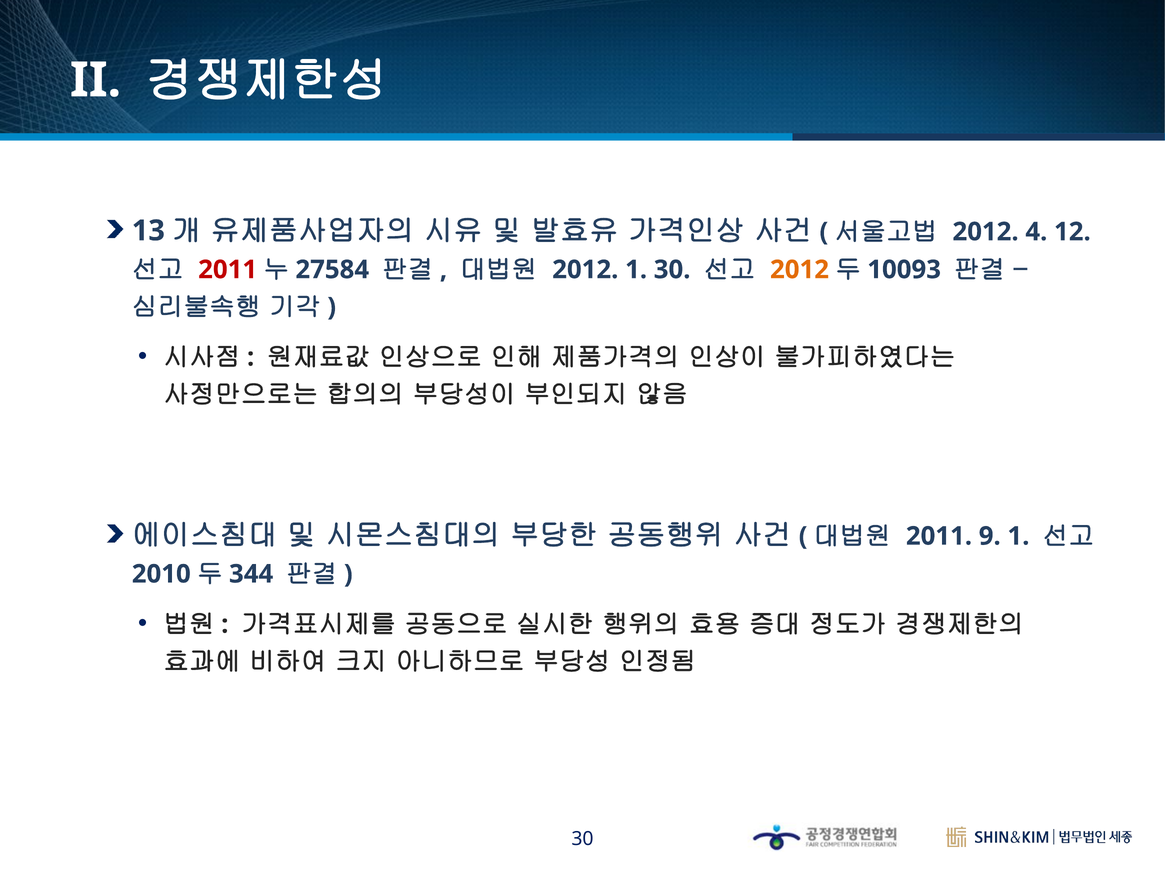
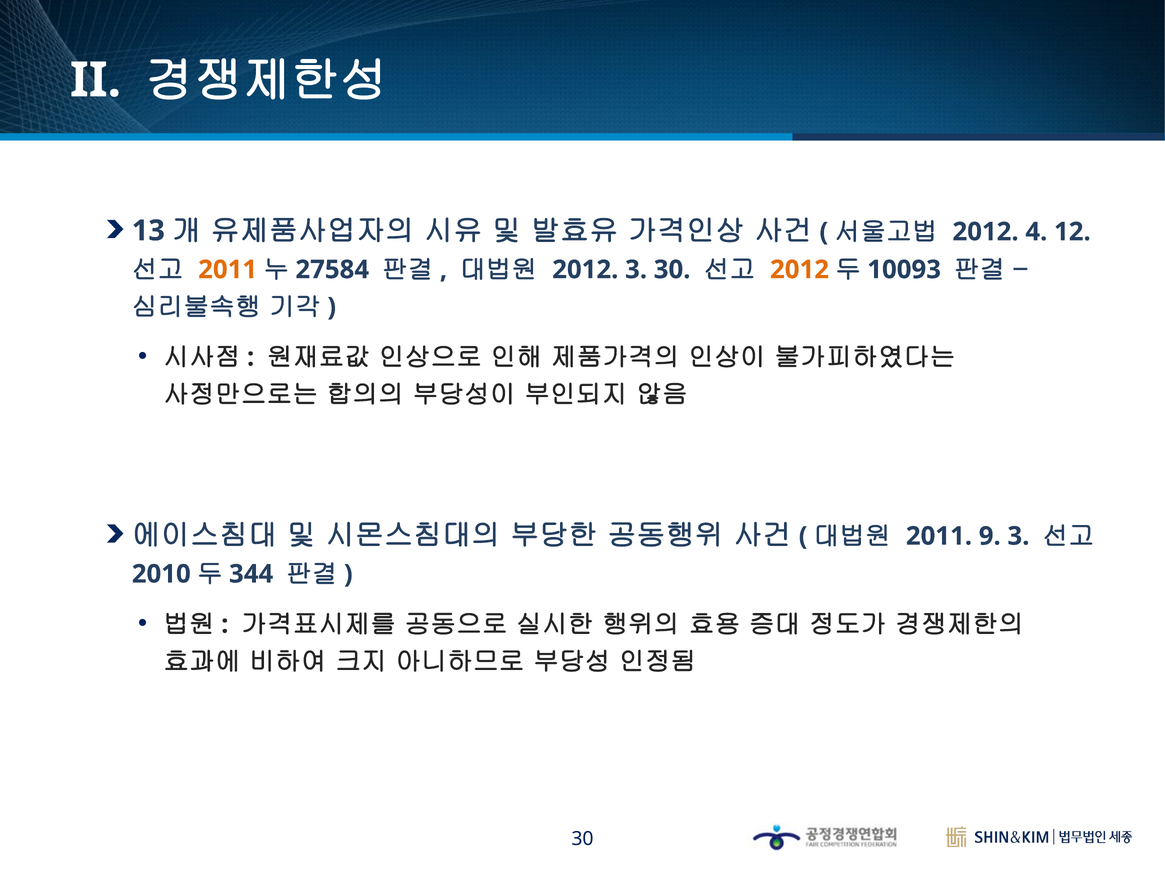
2011 colour: red -> orange (228, 270)
2012 1: 1 -> 3 (636, 270)
9 1: 1 -> 3 (1018, 536)
